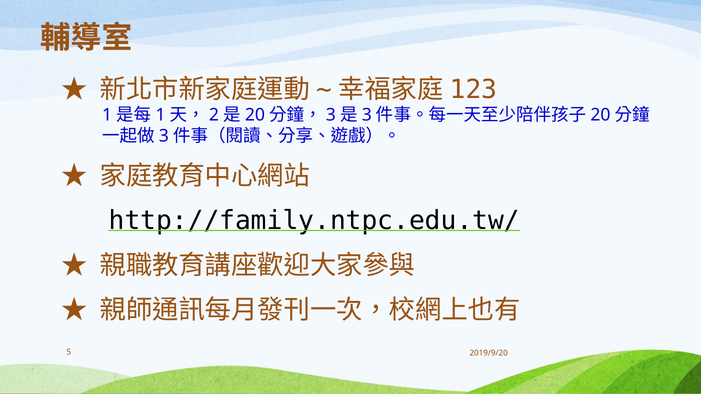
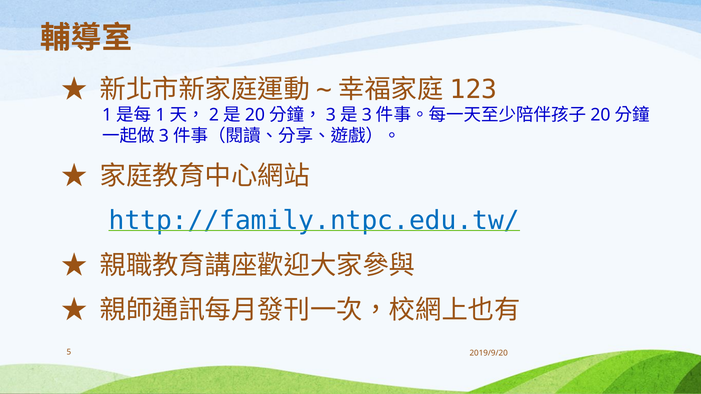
http://family.ntpc.edu.tw/ colour: black -> blue (314, 221)
